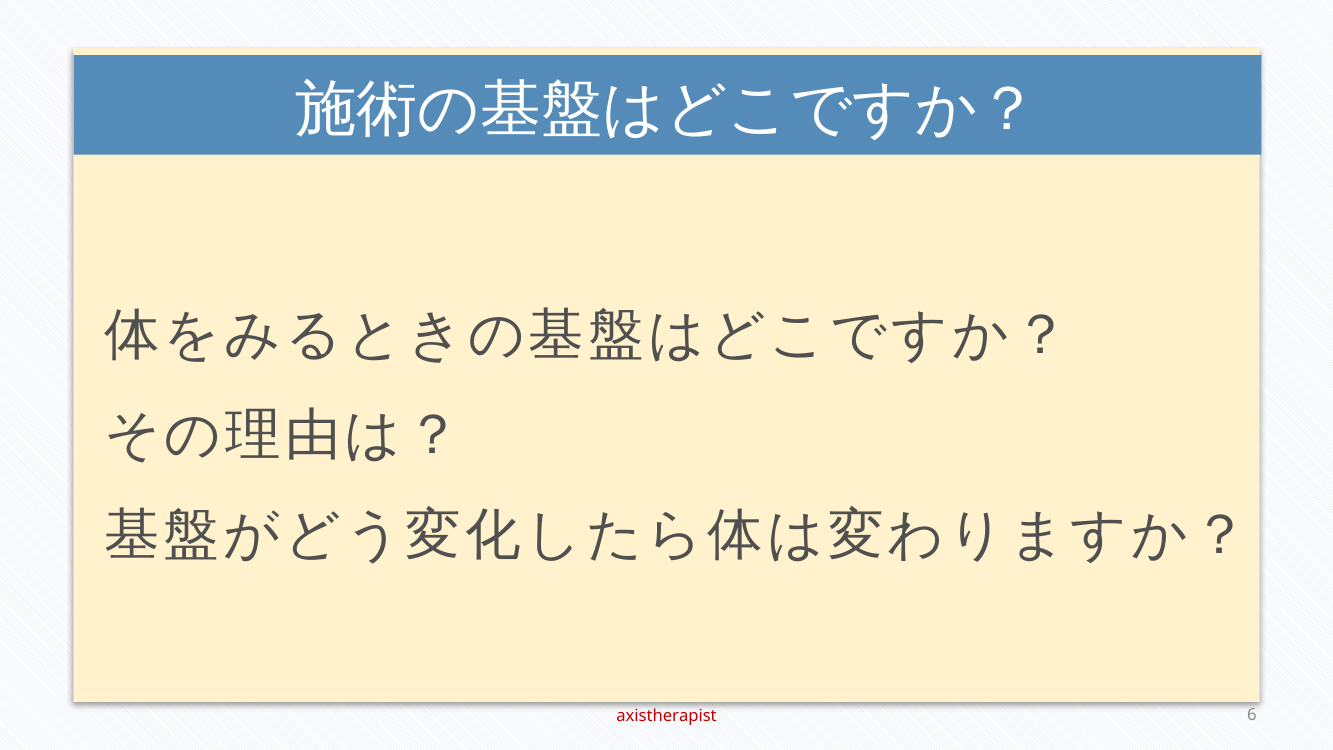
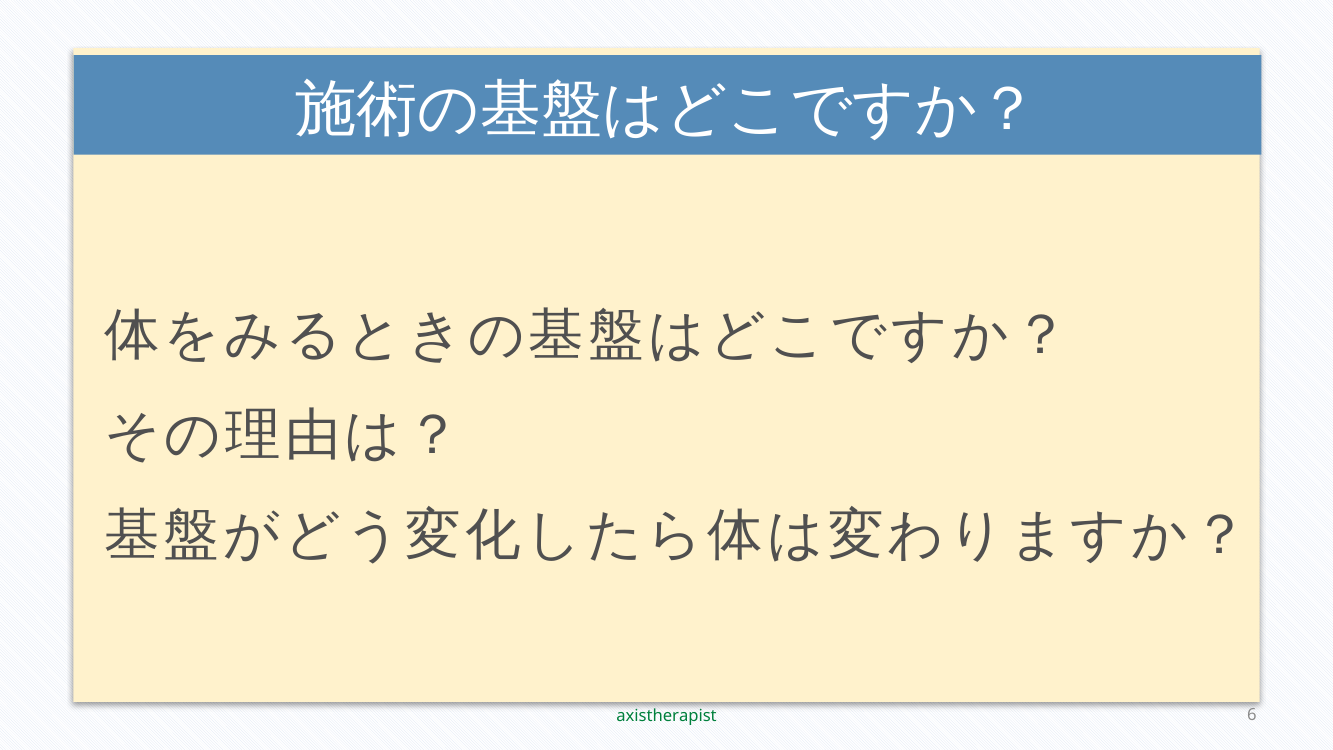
axistherapist colour: red -> green (667, 716)
